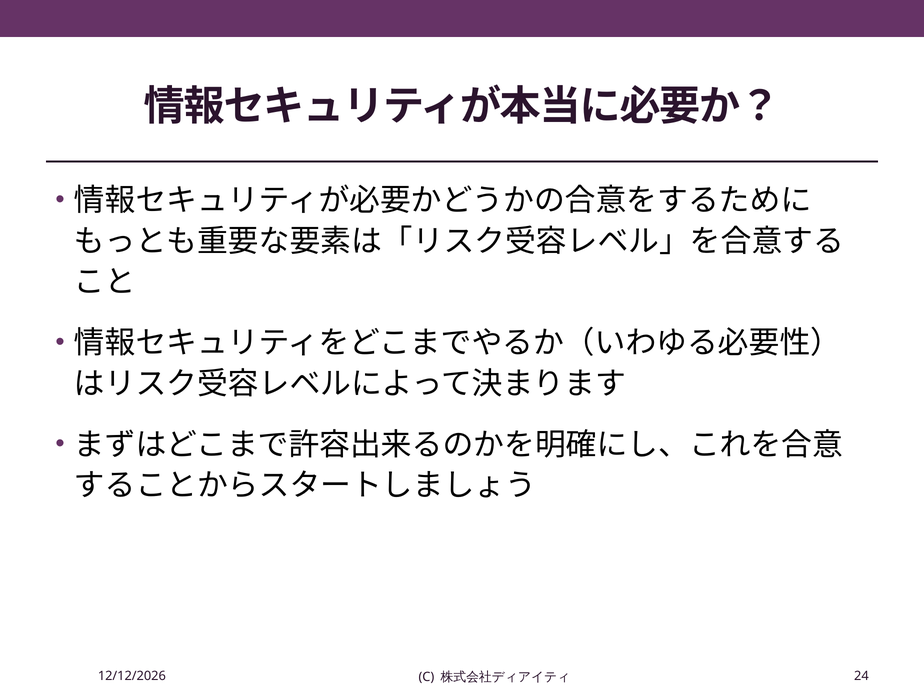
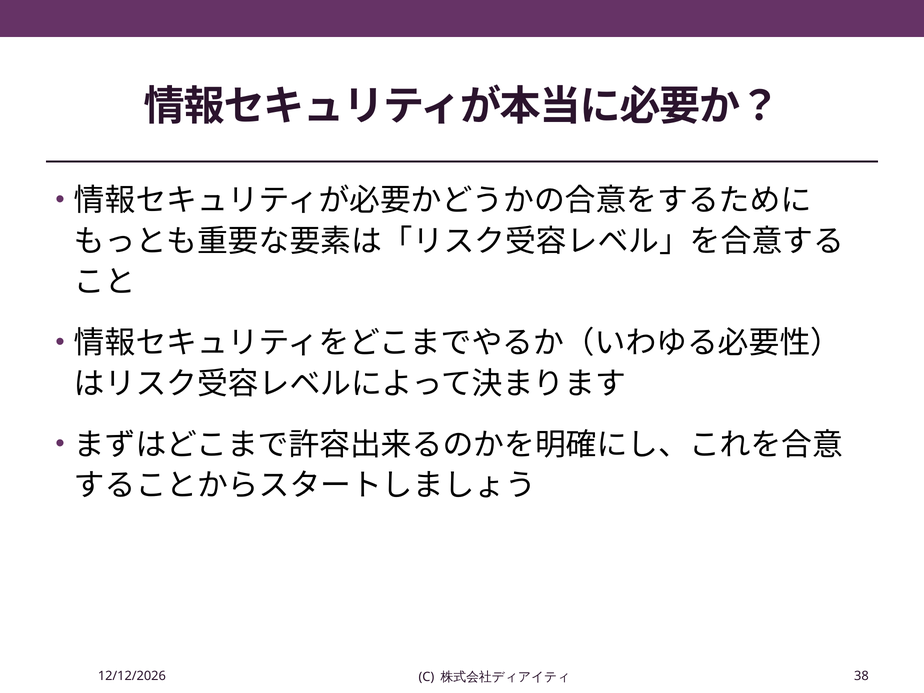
24: 24 -> 38 (861, 676)
